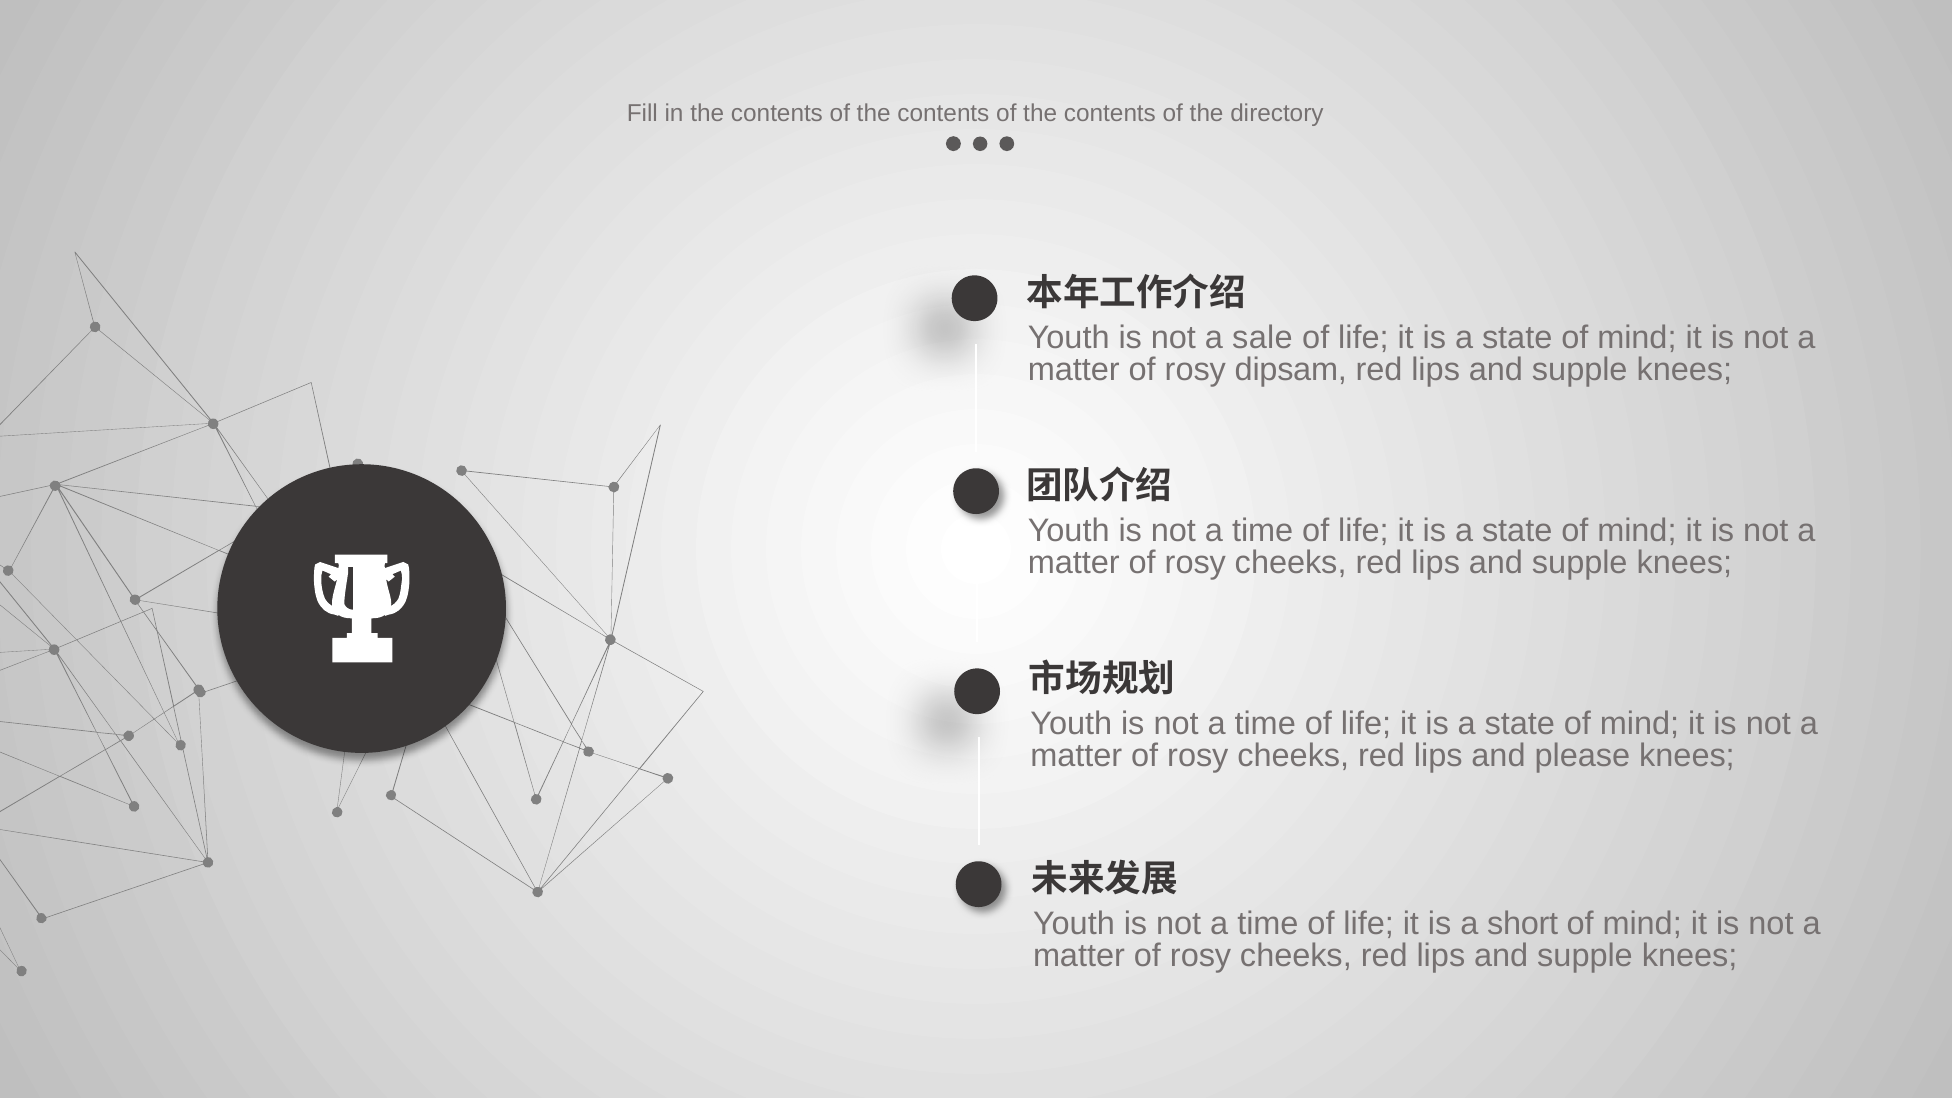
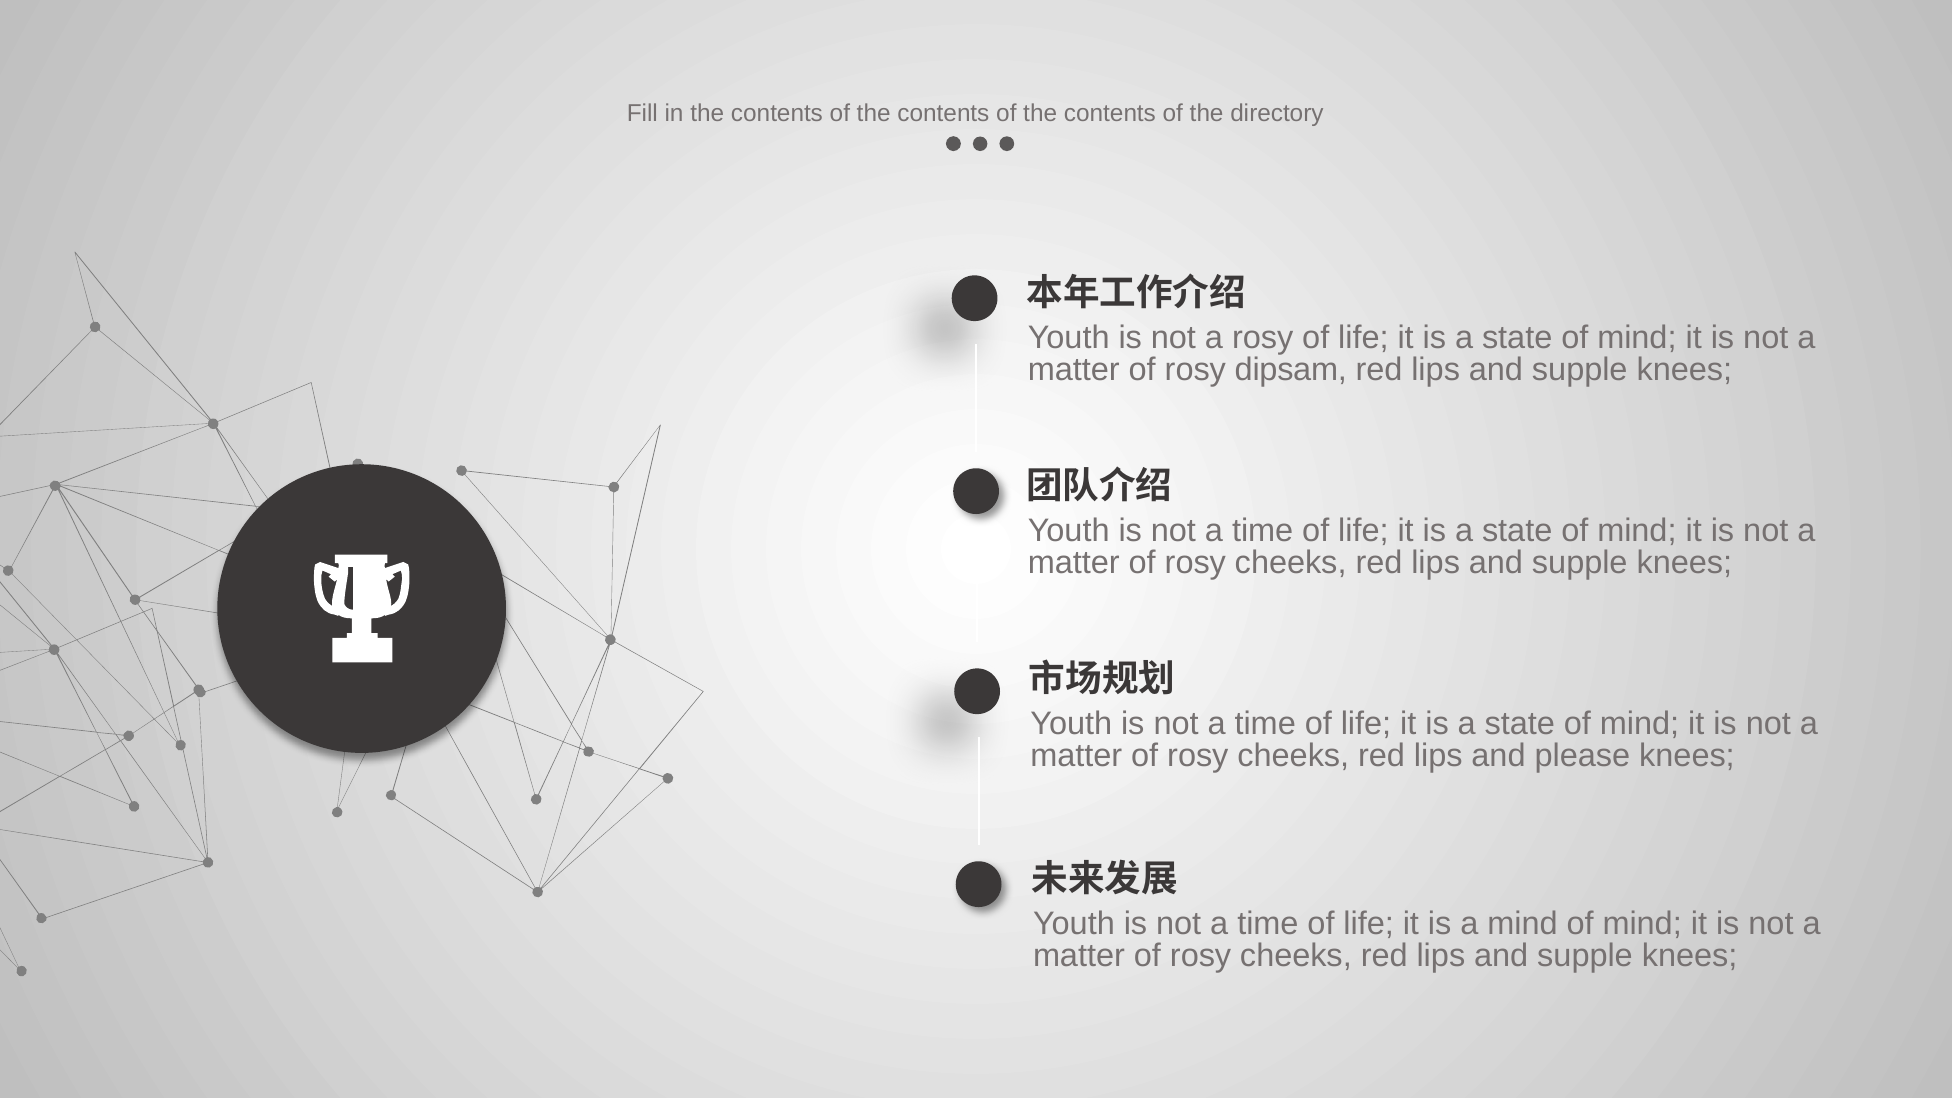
a sale: sale -> rosy (1263, 338)
a short: short -> mind (1522, 923)
